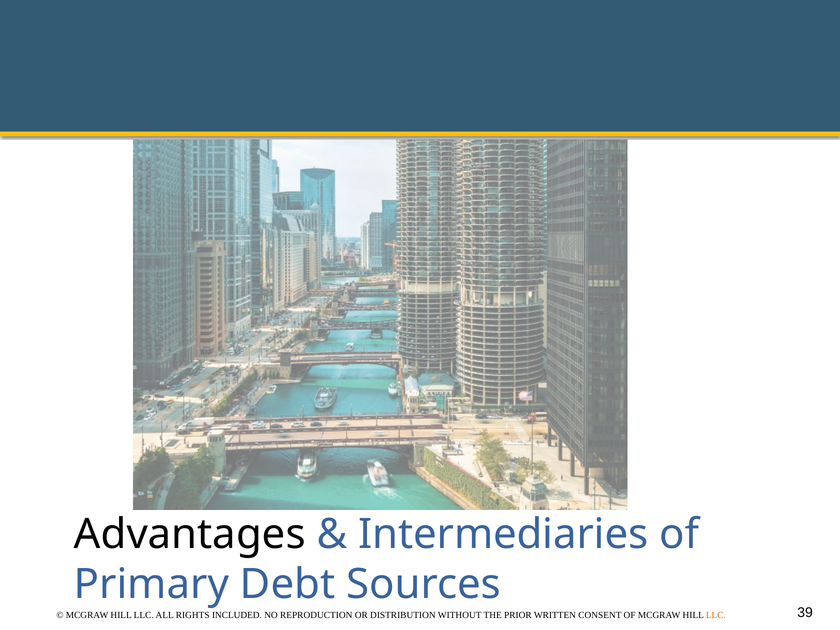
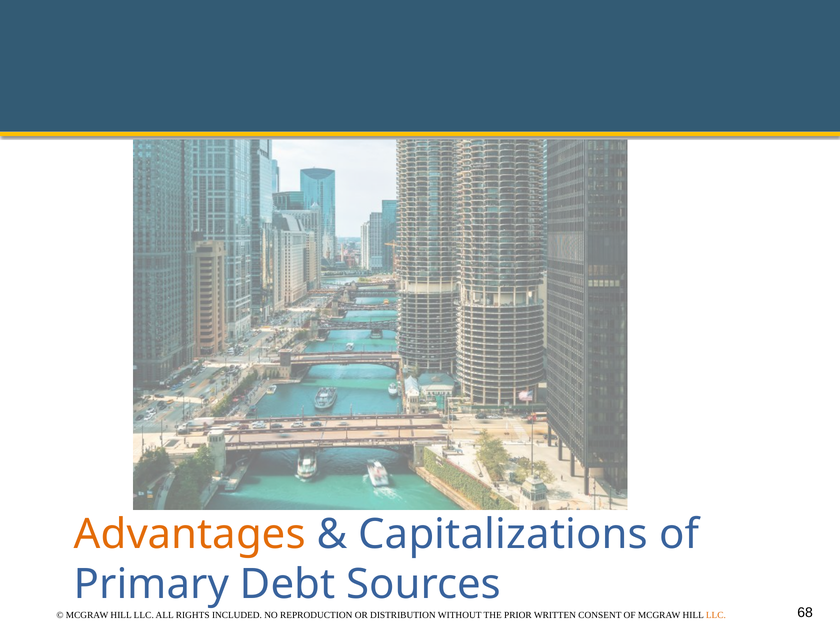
Advantages colour: black -> orange (190, 534)
Intermediaries: Intermediaries -> Capitalizations (503, 534)
39: 39 -> 68 (805, 613)
